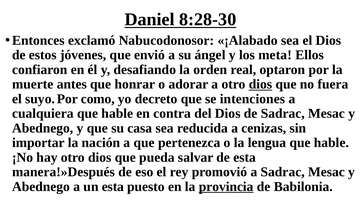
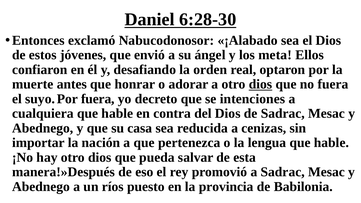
8:28-30: 8:28-30 -> 6:28-30 (208, 20)
Por como: como -> fuera (98, 99)
un esta: esta -> ríos (113, 187)
provincia underline: present -> none (226, 187)
